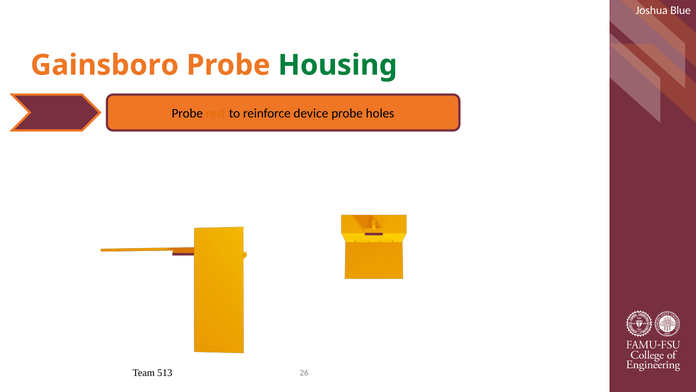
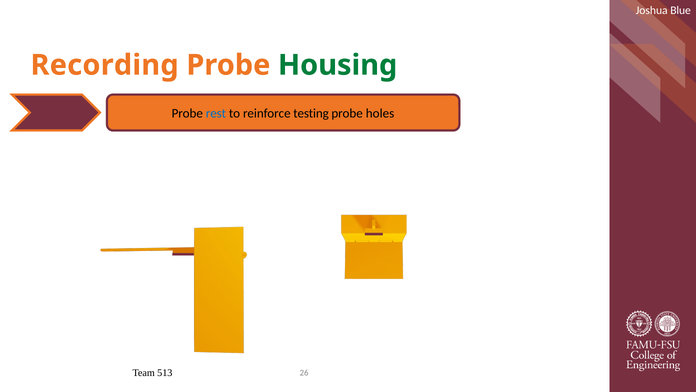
Gainsboro: Gainsboro -> Recording (105, 65)
rest colour: orange -> blue (216, 113)
device: device -> testing (311, 113)
